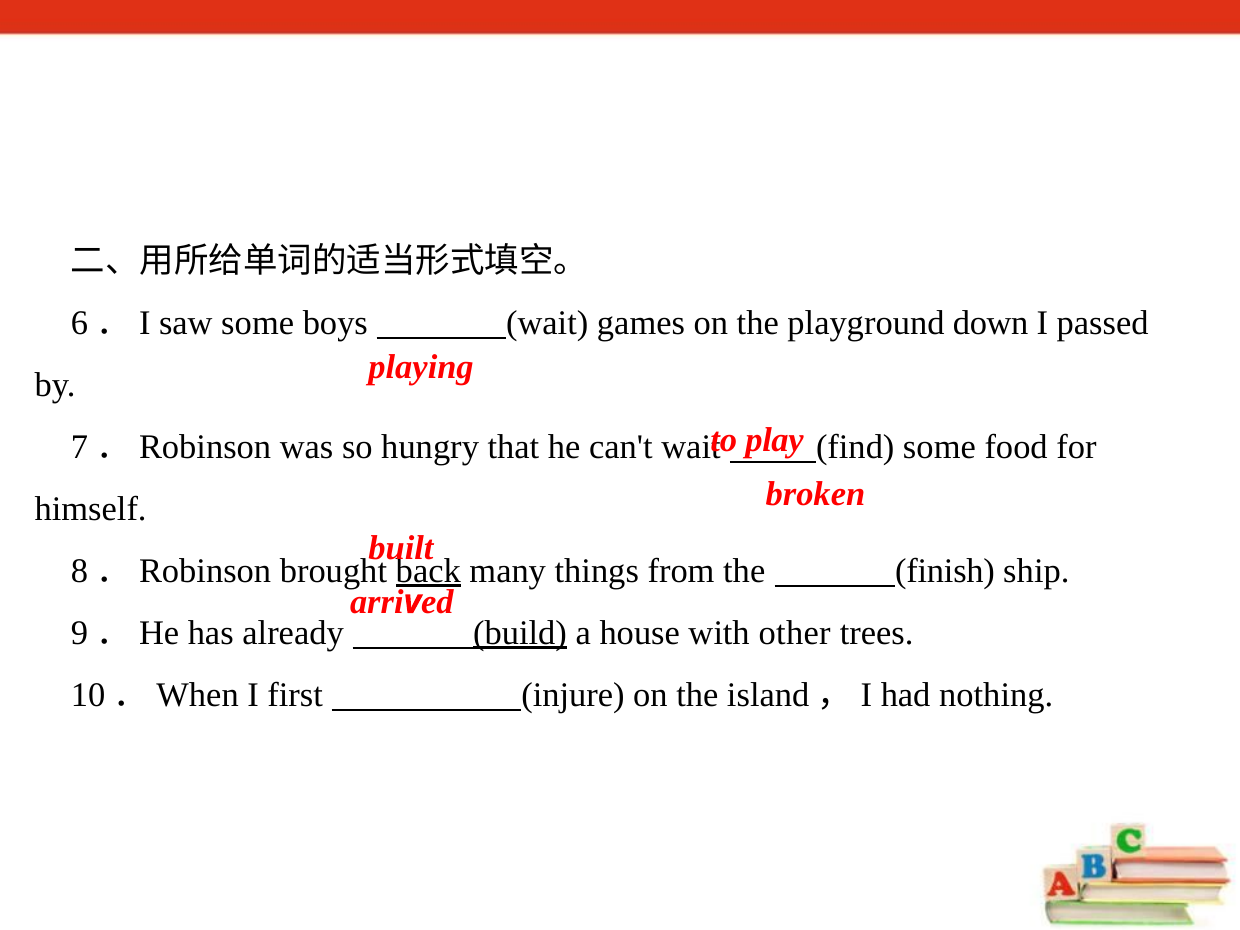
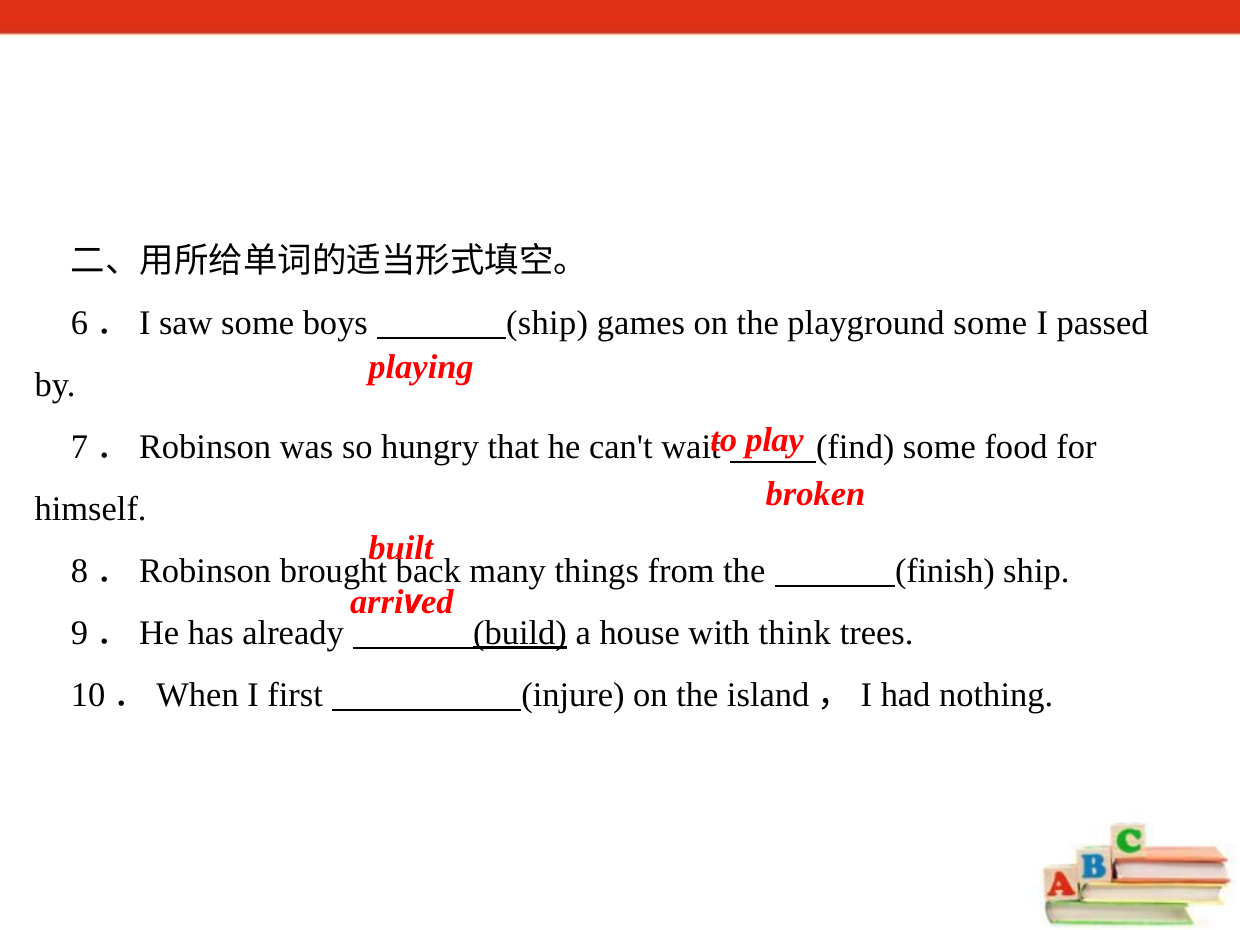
boys wait: wait -> ship (547, 323)
playground down: down -> some (990, 323)
back underline: present -> none (428, 571)
other: other -> think (795, 633)
